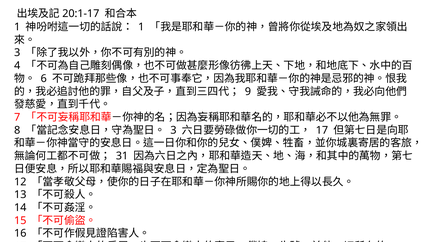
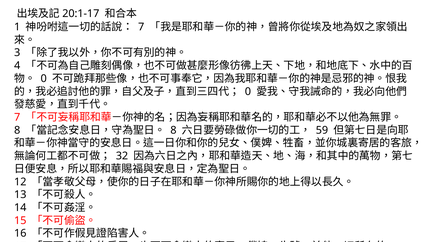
1: 1 -> 7 (141, 27)
6: 6 -> 0 (44, 79)
9: 9 -> 0 (248, 91)
3: 3 -> 8 (173, 130)
17: 17 -> 59 (322, 130)
31: 31 -> 32 (122, 156)
